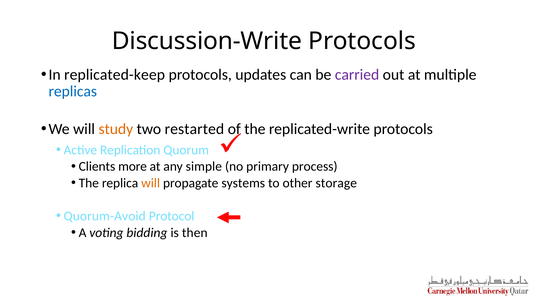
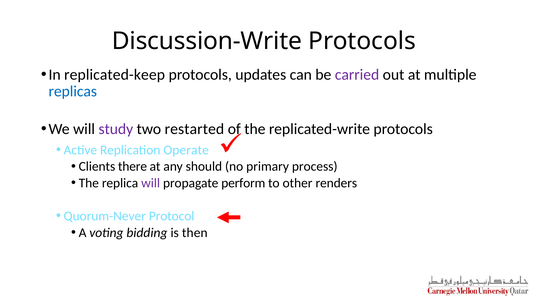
study colour: orange -> purple (116, 129)
Quorum: Quorum -> Operate (186, 150)
more: more -> there (133, 167)
simple: simple -> should (204, 167)
will colour: orange -> purple (151, 183)
systems: systems -> perform (243, 183)
storage: storage -> renders (336, 183)
Quorum-Avoid: Quorum-Avoid -> Quorum-Never (105, 216)
